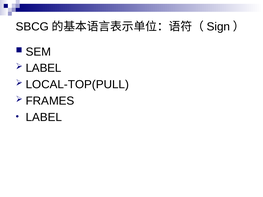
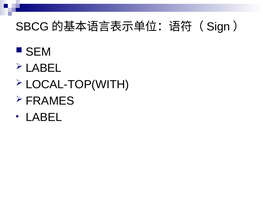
LOCAL-TOP(PULL: LOCAL-TOP(PULL -> LOCAL-TOP(WITH (77, 85)
